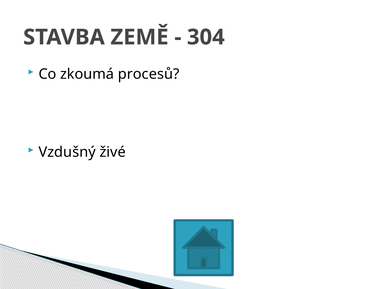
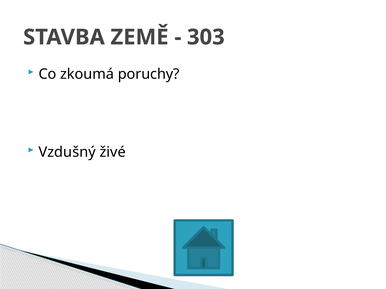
304: 304 -> 303 (206, 37)
procesů: procesů -> poruchy (149, 74)
